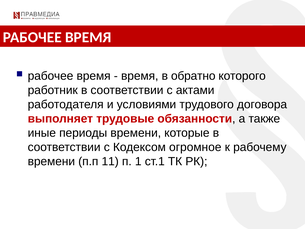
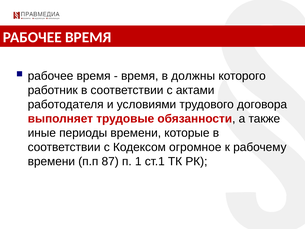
обратно: обратно -> должны (193, 76)
11: 11 -> 87 (110, 161)
